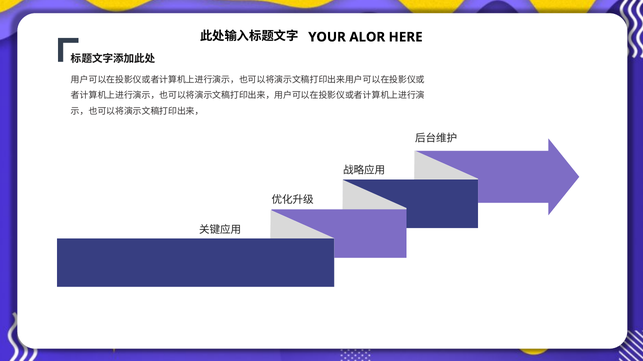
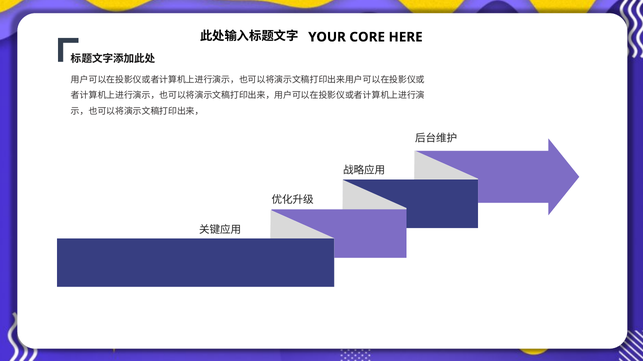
ALOR: ALOR -> CORE (367, 37)
